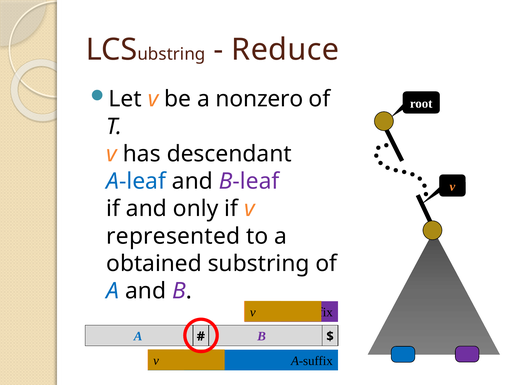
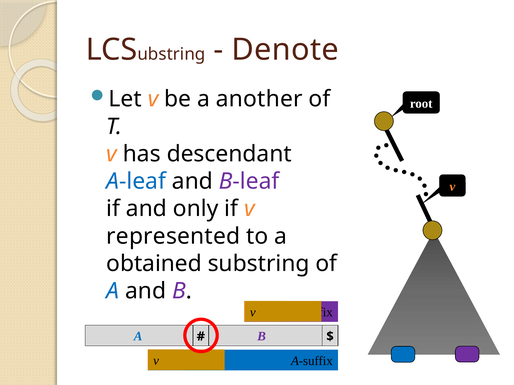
Reduce: Reduce -> Denote (285, 50)
nonzero: nonzero -> another (259, 99)
